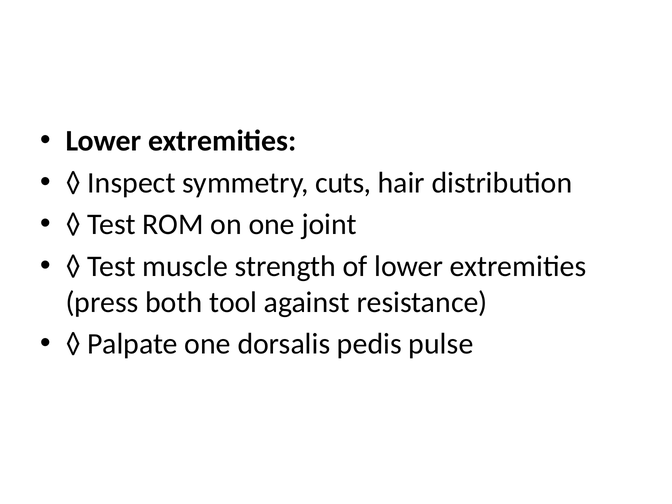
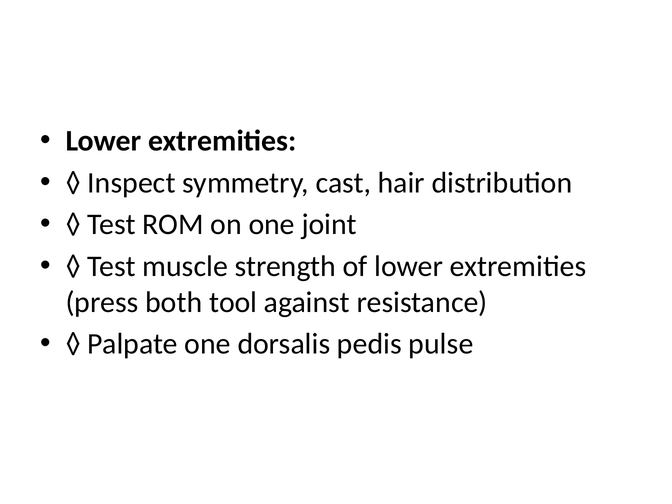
cuts: cuts -> cast (343, 183)
